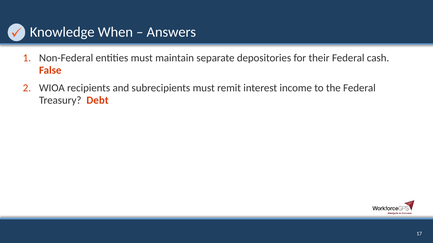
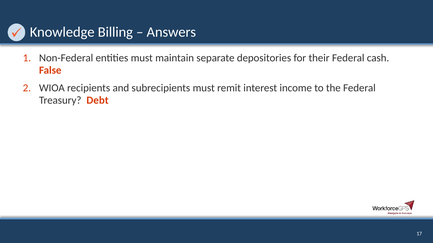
When: When -> Billing (115, 32)
